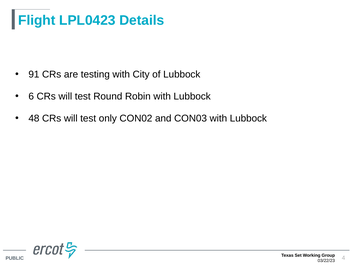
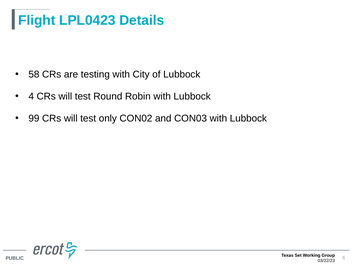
91: 91 -> 58 (34, 74)
6: 6 -> 4 (31, 96)
48: 48 -> 99 (34, 118)
